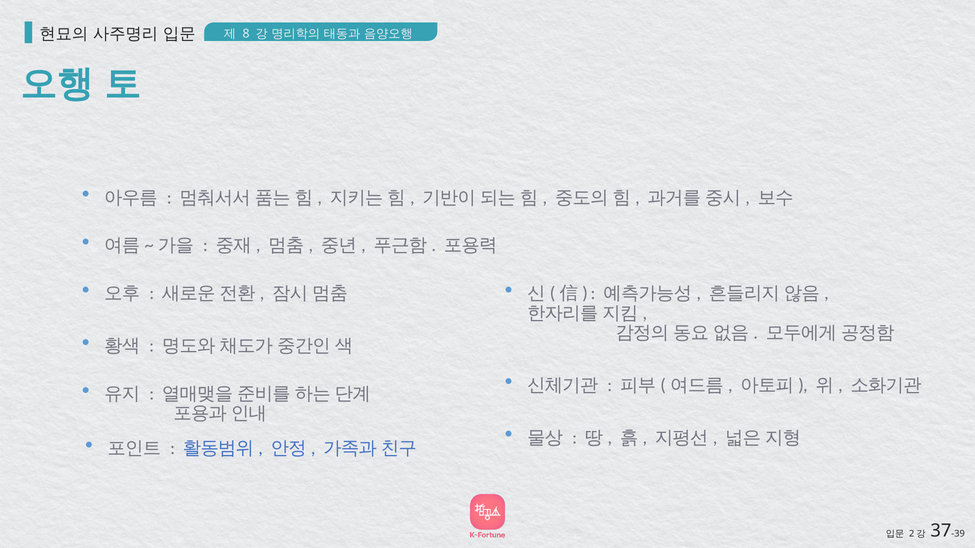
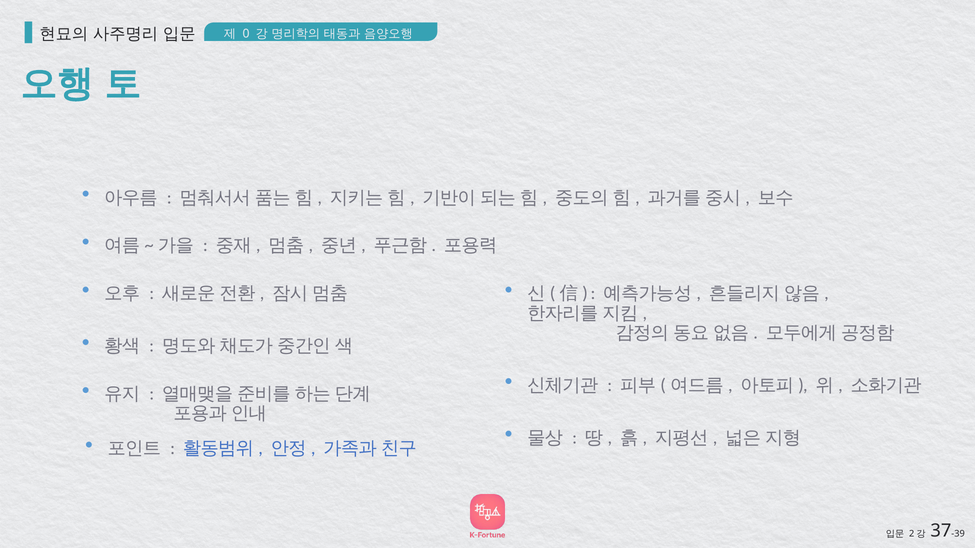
8: 8 -> 0 (246, 34)
